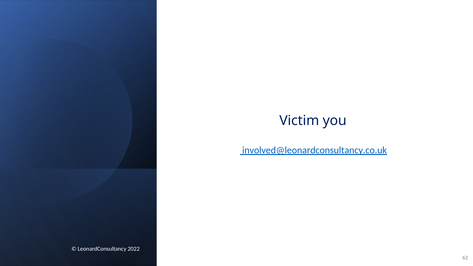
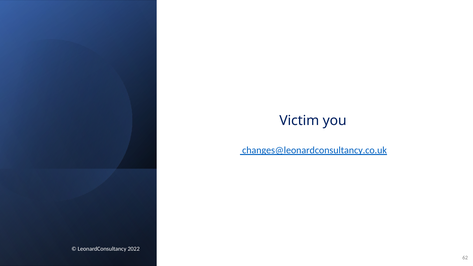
involved@leonardconsultancy.co.uk: involved@leonardconsultancy.co.uk -> changes@leonardconsultancy.co.uk (315, 150)
